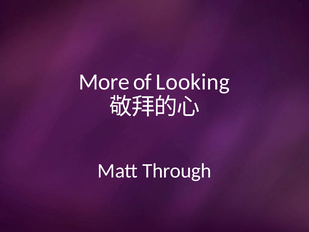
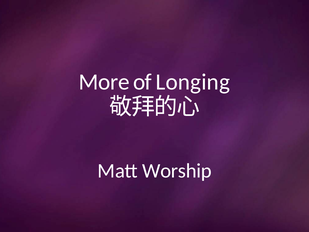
Looking: Looking -> Longing (193, 82)
Through: Through -> Worship (177, 171)
